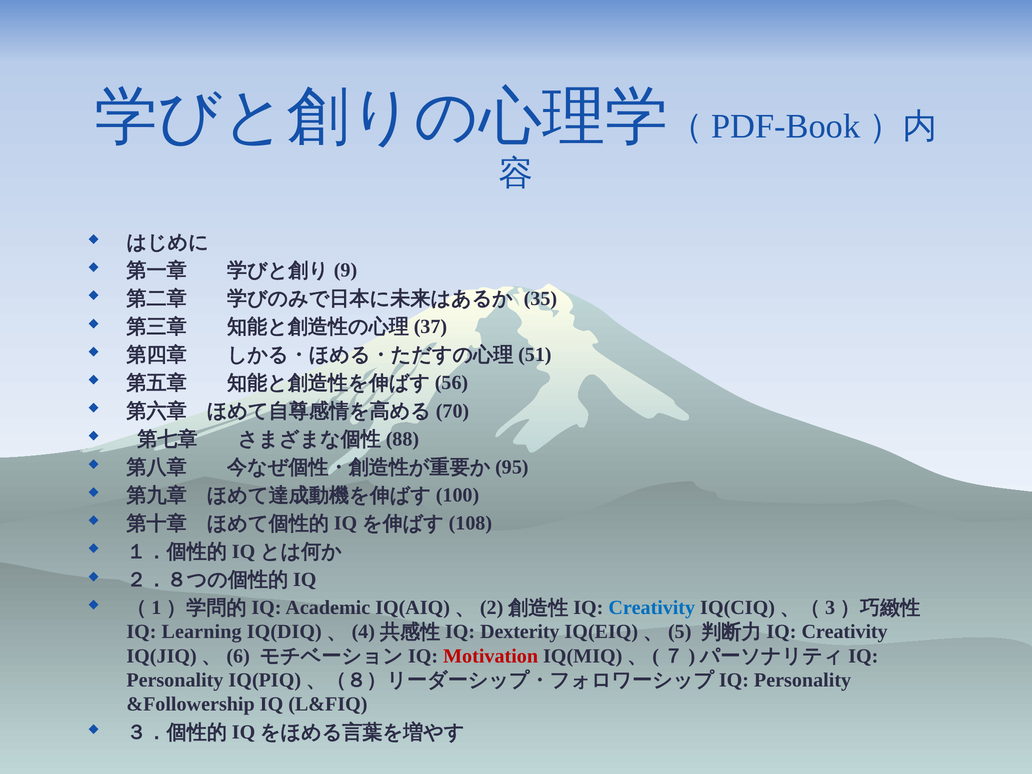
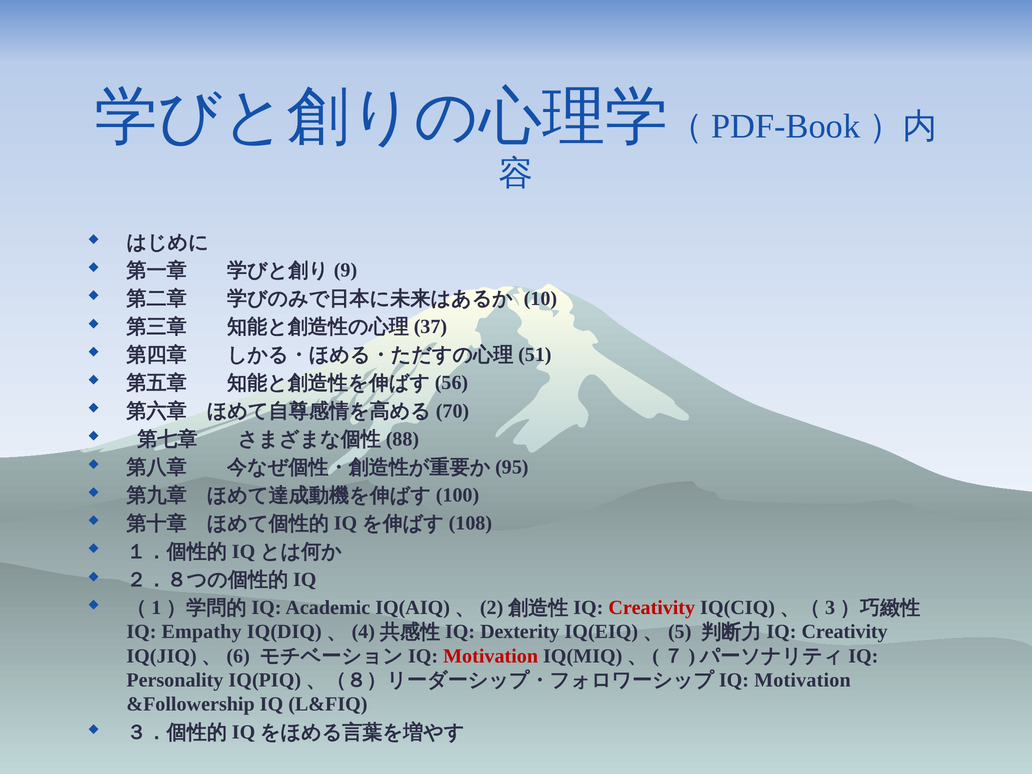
35: 35 -> 10 (540, 298)
Creativity colour: blue -> red (652, 608)
Learning: Learning -> Empathy (202, 632)
Personality: Personality -> Motivation (802, 680)
